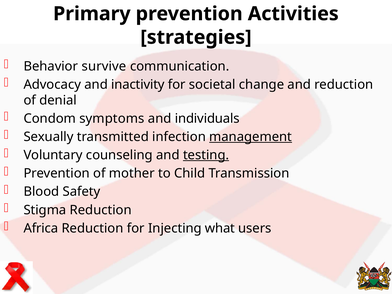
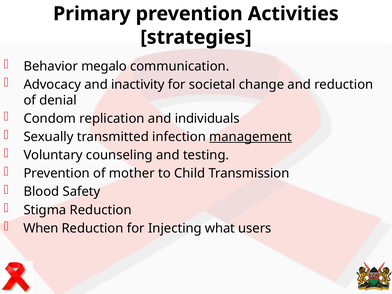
survive: survive -> megalo (104, 66)
symptoms: symptoms -> replication (112, 119)
testing underline: present -> none (206, 155)
Africa: Africa -> When (41, 228)
